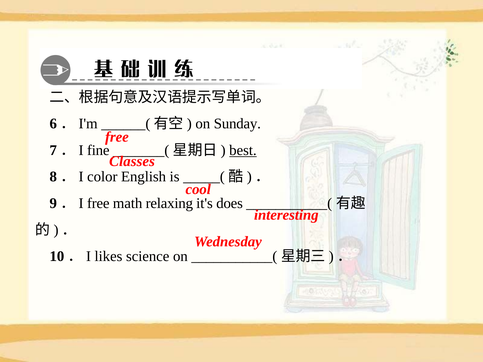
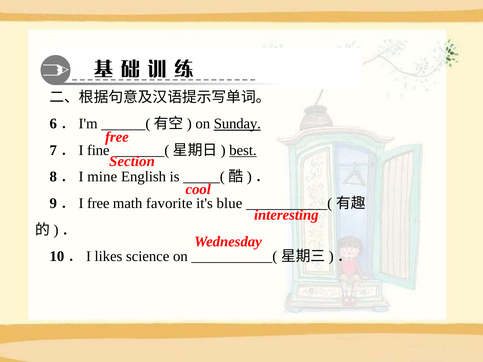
Sunday underline: none -> present (237, 124)
Classes: Classes -> Section (132, 161)
color: color -> mine (102, 177)
relaxing: relaxing -> favorite (169, 203)
does: does -> blue (229, 203)
